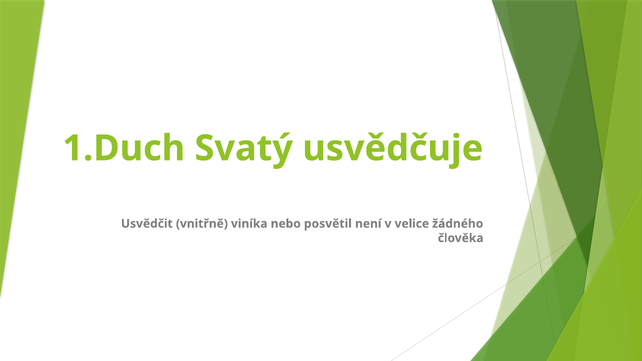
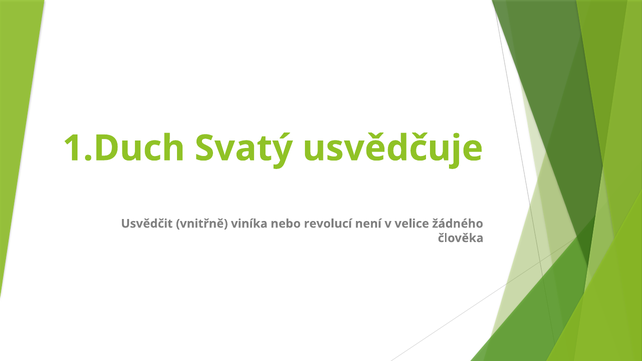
posvětil: posvětil -> revolucí (328, 224)
